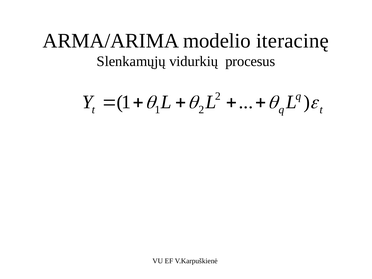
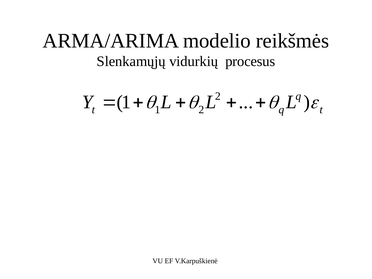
iteracinę: iteracinę -> reikšmės (293, 41)
